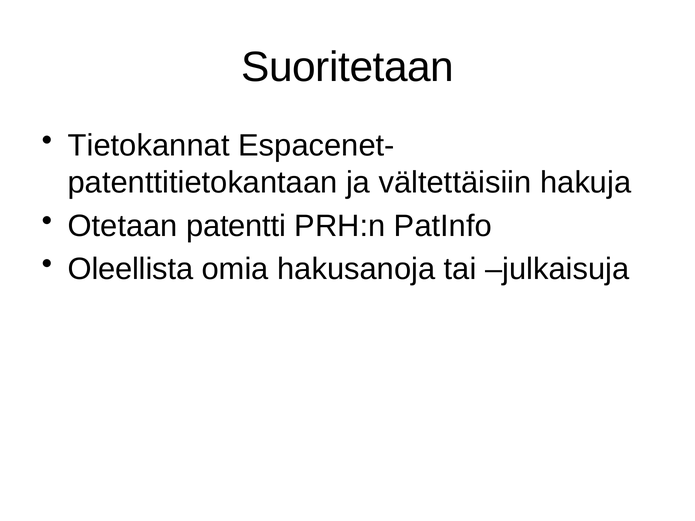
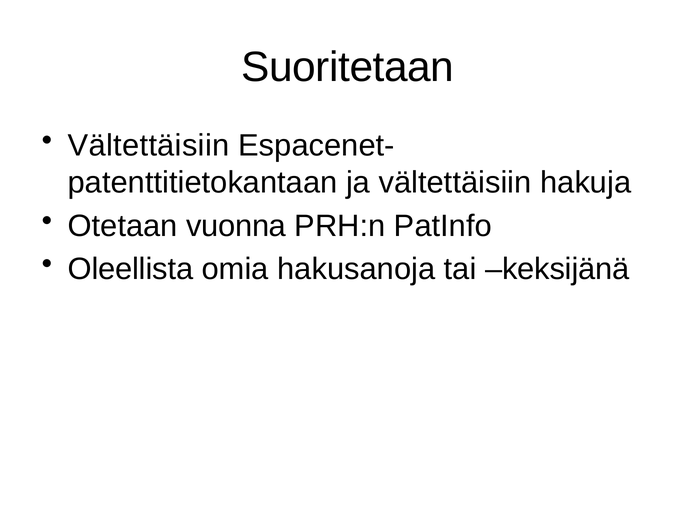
Tietokannat: Tietokannat -> Vältettäisiin (149, 146)
patentti: patentti -> vuonna (236, 226)
julkaisuja: julkaisuja -> keksijänä (557, 269)
